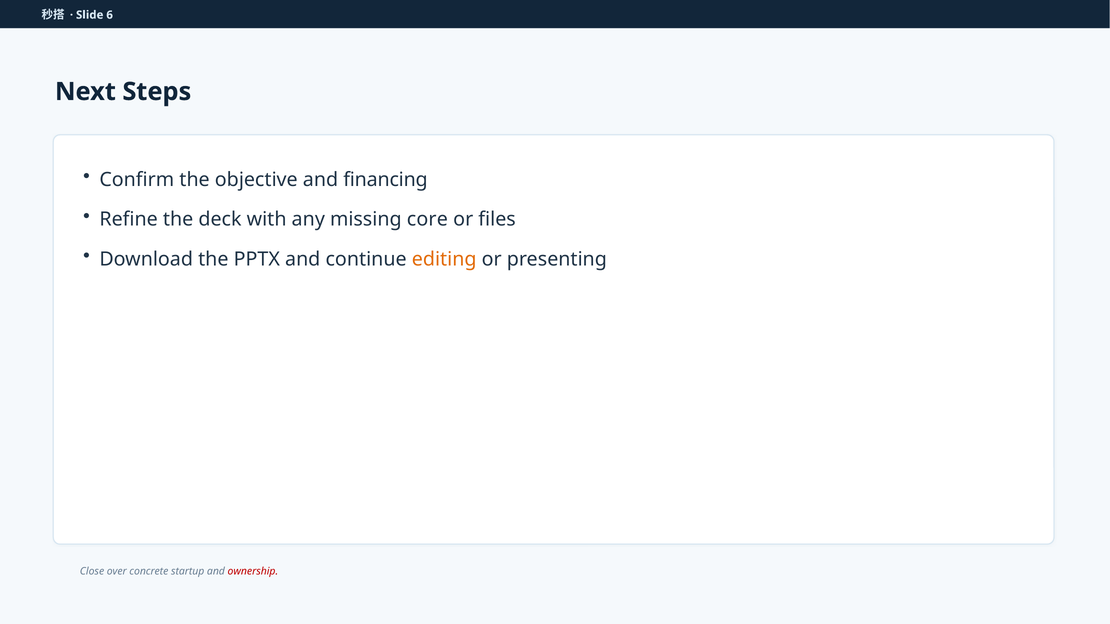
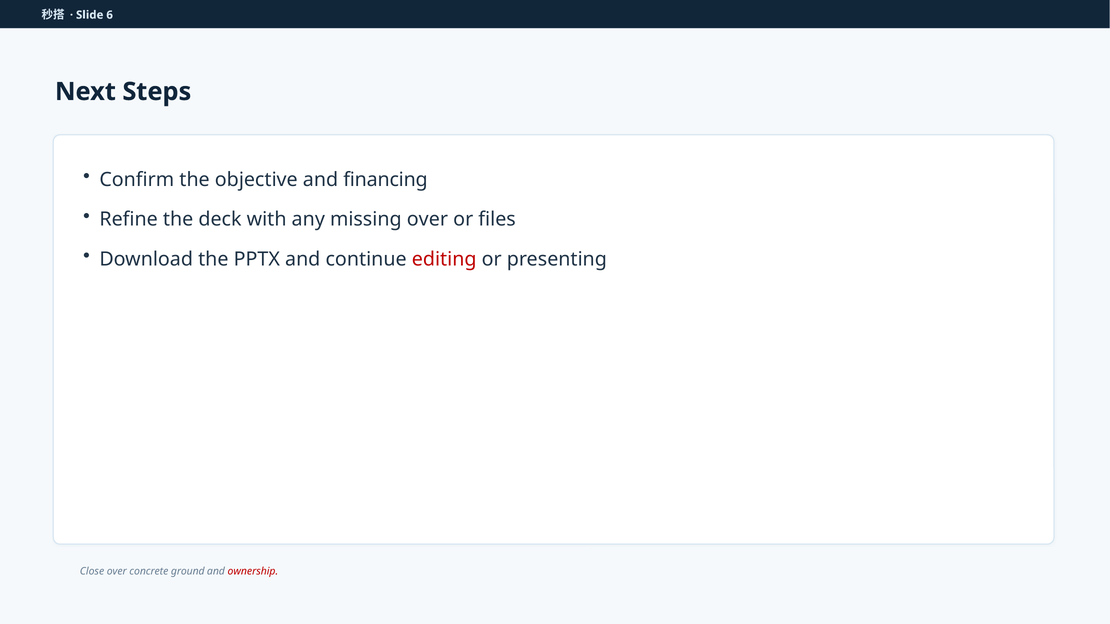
missing core: core -> over (427, 219)
editing colour: orange -> red (444, 259)
startup: startup -> ground (188, 572)
